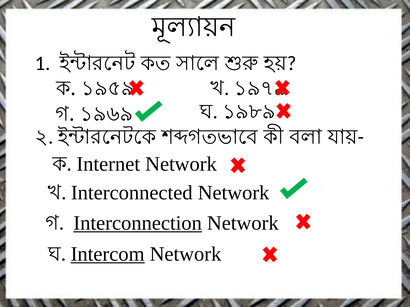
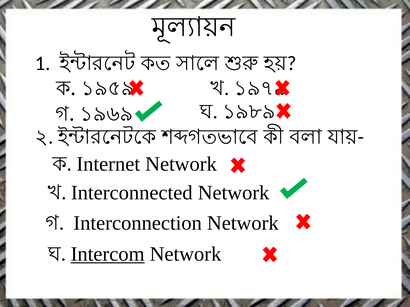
Interconnection underline: present -> none (138, 223)
